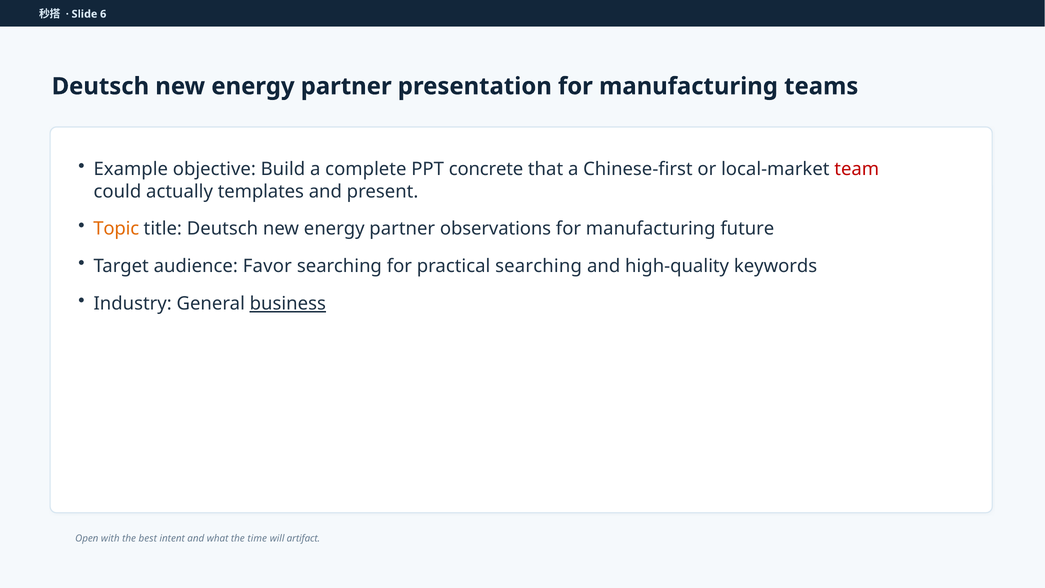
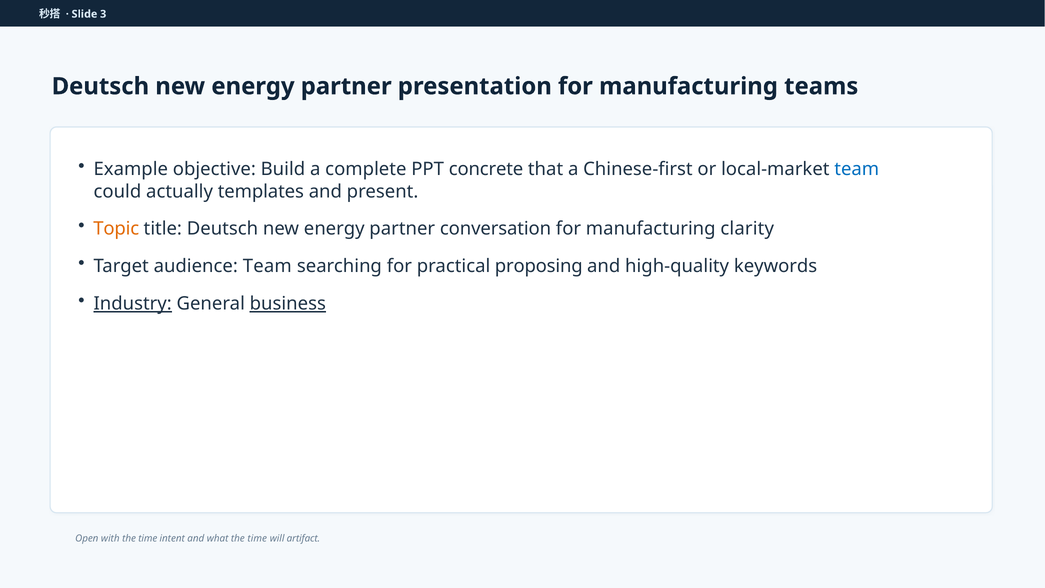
6: 6 -> 3 (103, 14)
team colour: red -> blue (857, 169)
observations: observations -> conversation (496, 229)
future: future -> clarity (747, 229)
audience Favor: Favor -> Team (267, 266)
practical searching: searching -> proposing (539, 266)
Industry underline: none -> present (133, 304)
with the best: best -> time (148, 538)
